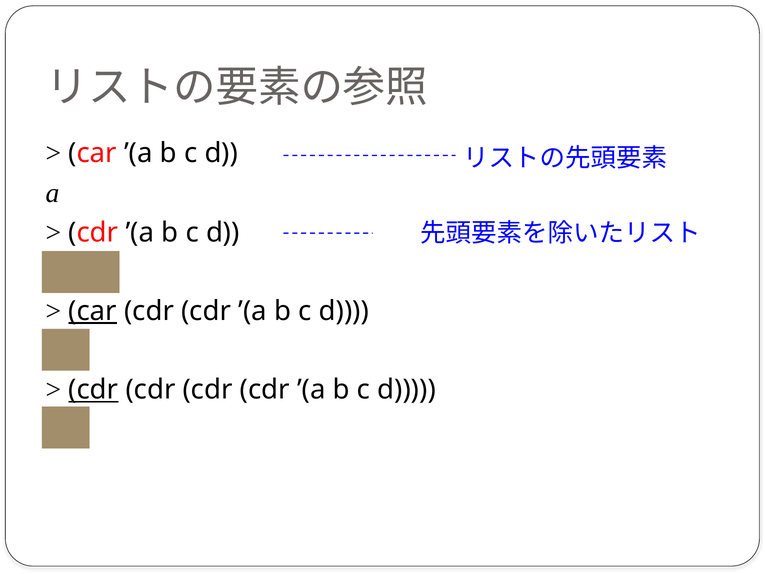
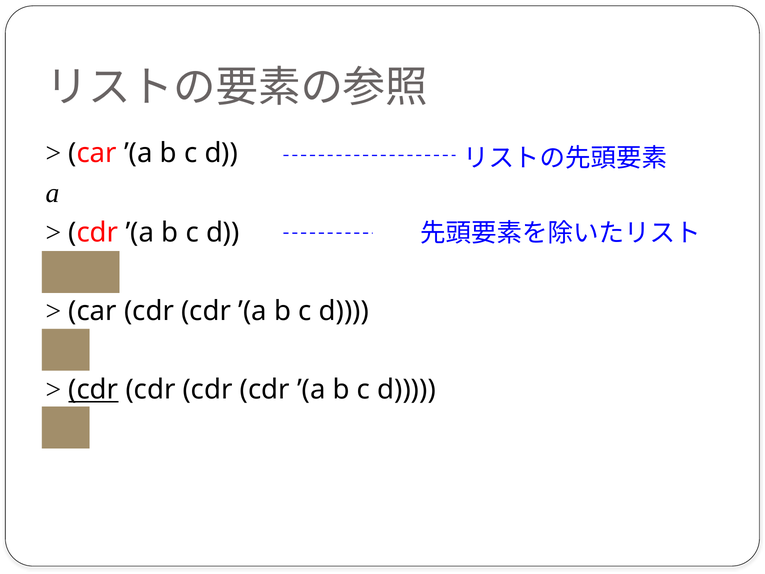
car underline: present -> none (93, 311)
